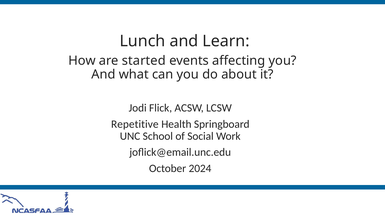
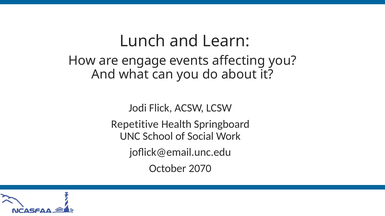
started: started -> engage (144, 61)
2024: 2024 -> 2070 (200, 169)
